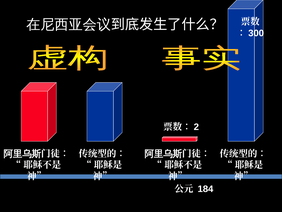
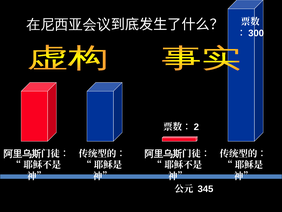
184: 184 -> 345 (205, 189)
